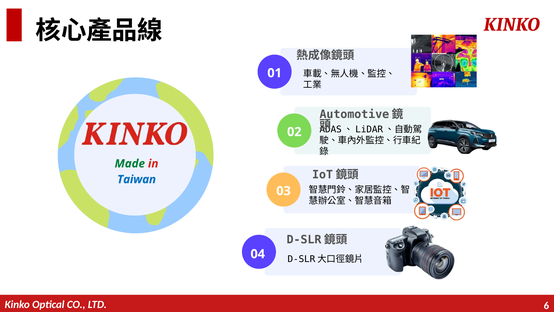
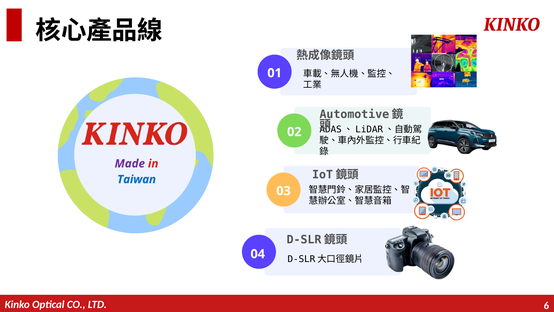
Made colour: green -> purple (130, 163)
